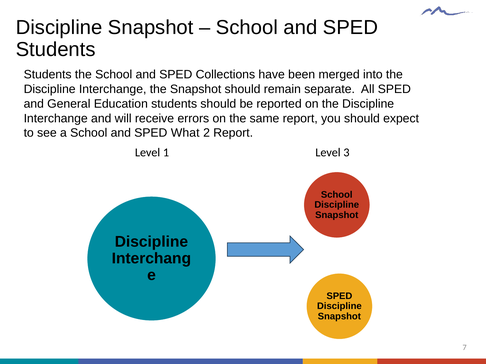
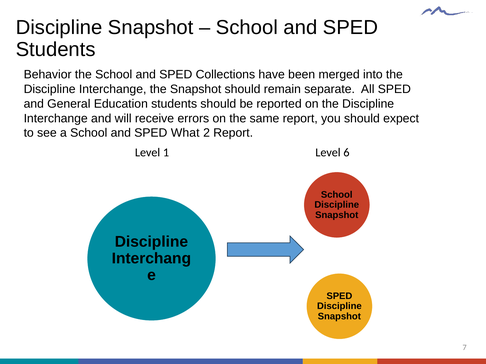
Students: Students -> Behavior (48, 75)
3: 3 -> 6 (346, 153)
